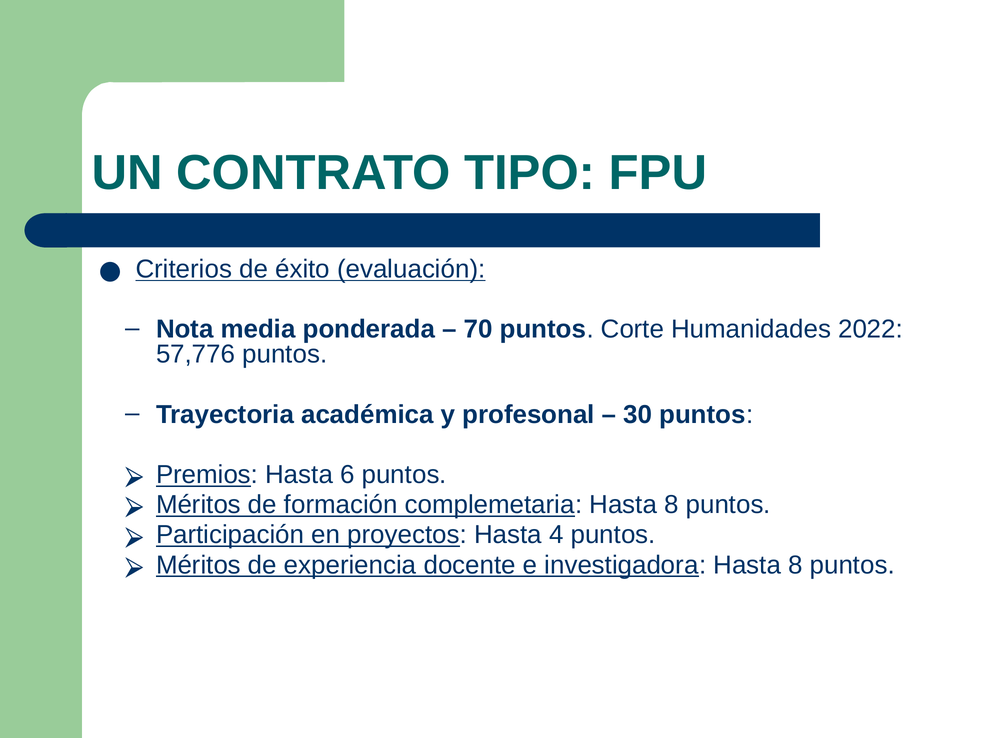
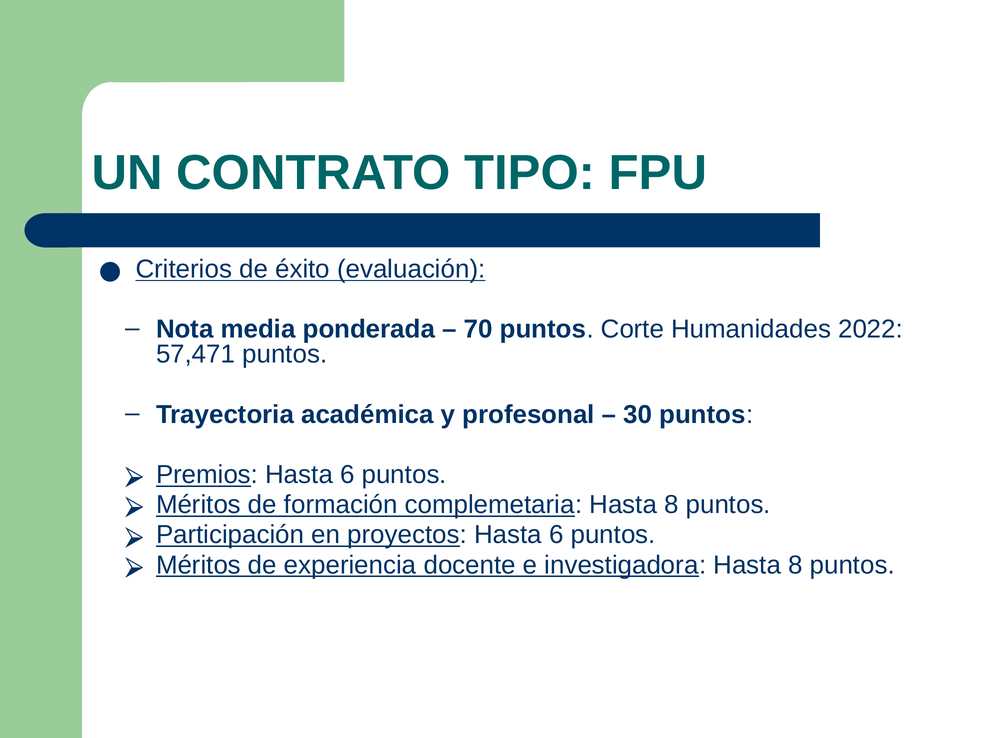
57,776: 57,776 -> 57,471 (196, 354)
proyectos Hasta 4: 4 -> 6 (556, 535)
